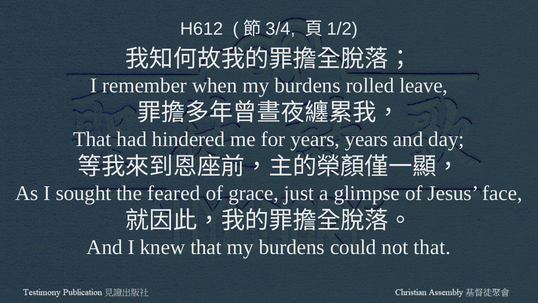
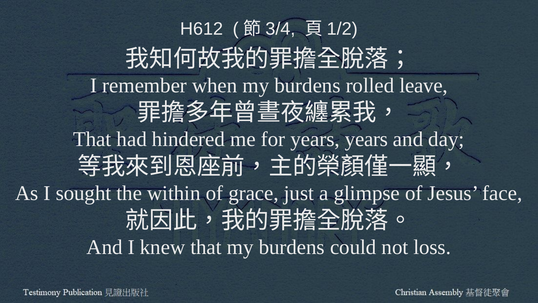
feared: feared -> within (174, 193)
not that: that -> loss (432, 247)
